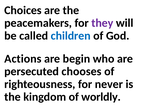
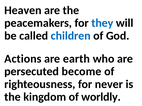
Choices: Choices -> Heaven (23, 10)
they colour: purple -> blue (102, 23)
begin: begin -> earth (76, 59)
chooses: chooses -> become (81, 72)
